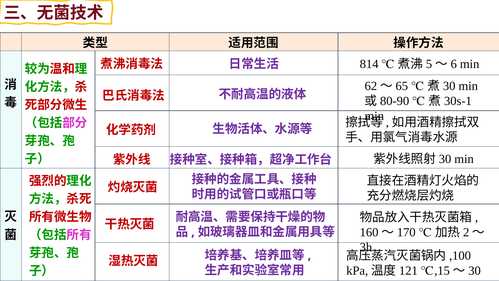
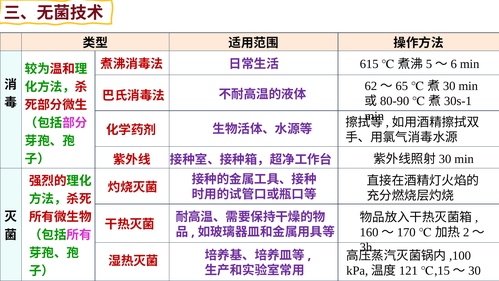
814: 814 -> 615 (369, 64)
